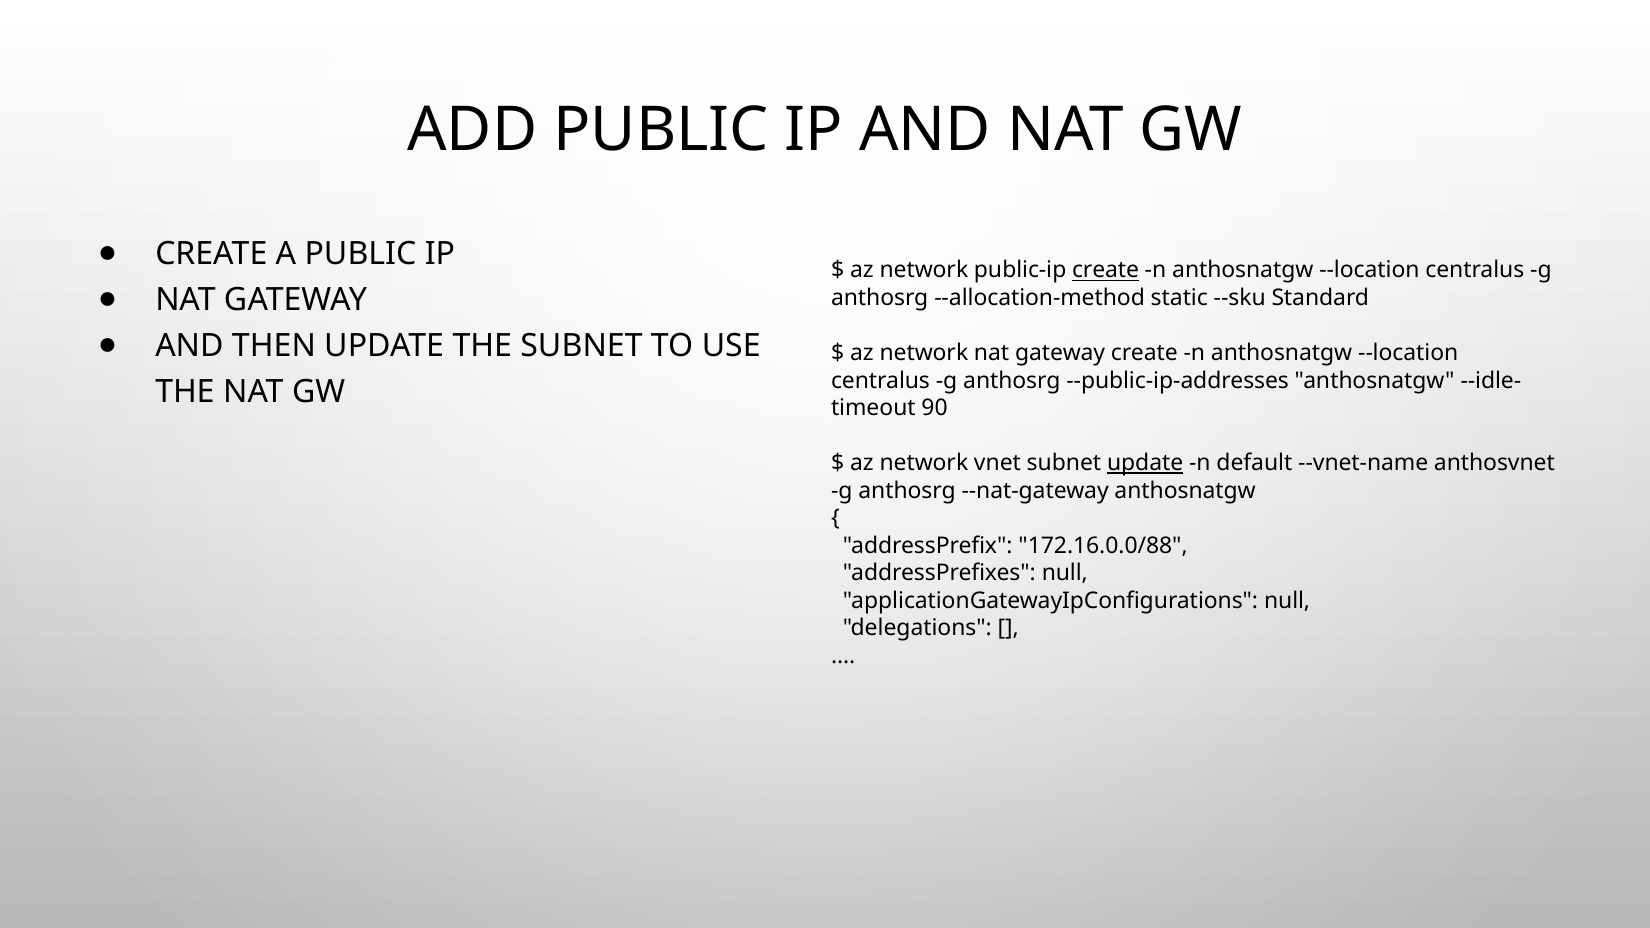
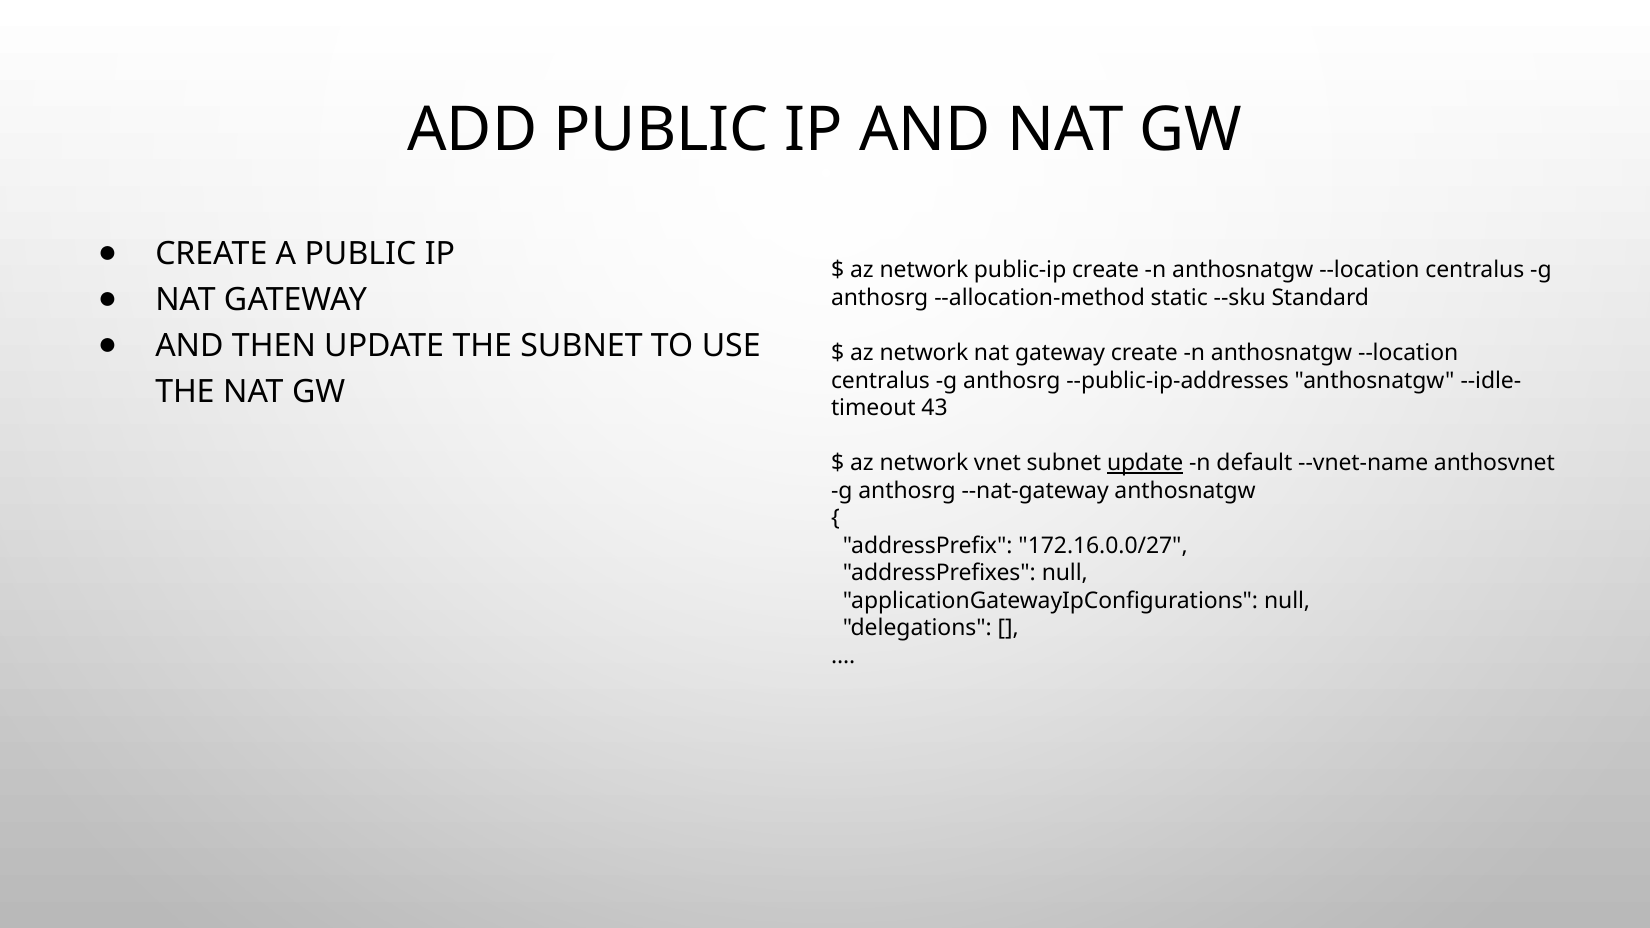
create underline: present -> none (1106, 270)
90: 90 -> 43 (935, 408)
172.16.0.0/88: 172.16.0.0/88 -> 172.16.0.0/27 (1103, 546)
